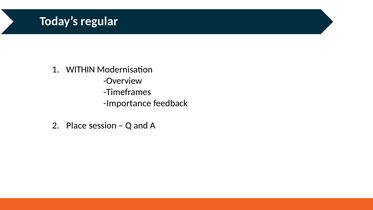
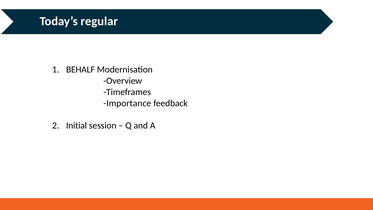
WITHIN: WITHIN -> BEHALF (80, 70)
Place: Place -> Initial (76, 126)
